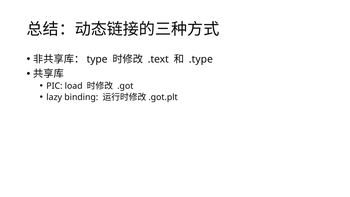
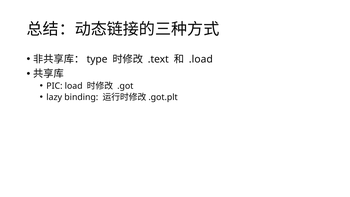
.type: .type -> .load (201, 59)
